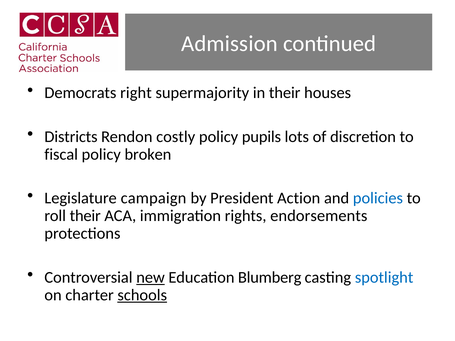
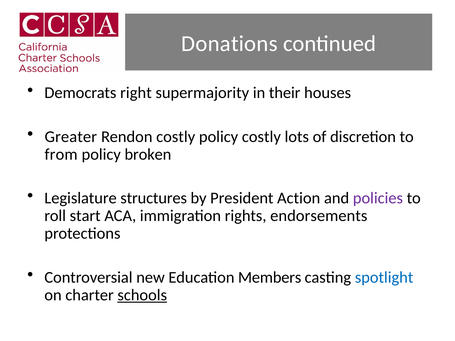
Admission: Admission -> Donations (229, 44)
Districts: Districts -> Greater (71, 137)
policy pupils: pupils -> costly (261, 137)
fiscal: fiscal -> from (61, 154)
campaign: campaign -> structures (154, 198)
policies colour: blue -> purple (378, 198)
roll their: their -> start (85, 216)
new underline: present -> none (151, 278)
Blumberg: Blumberg -> Members (270, 278)
